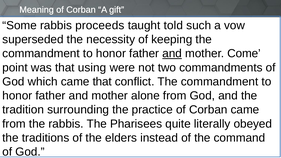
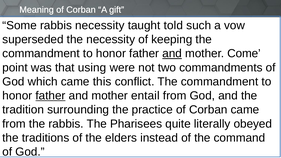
rabbis proceeds: proceeds -> necessity (100, 25)
came that: that -> this (102, 82)
father underline: none -> present (50, 96)
alone: alone -> entail (145, 96)
